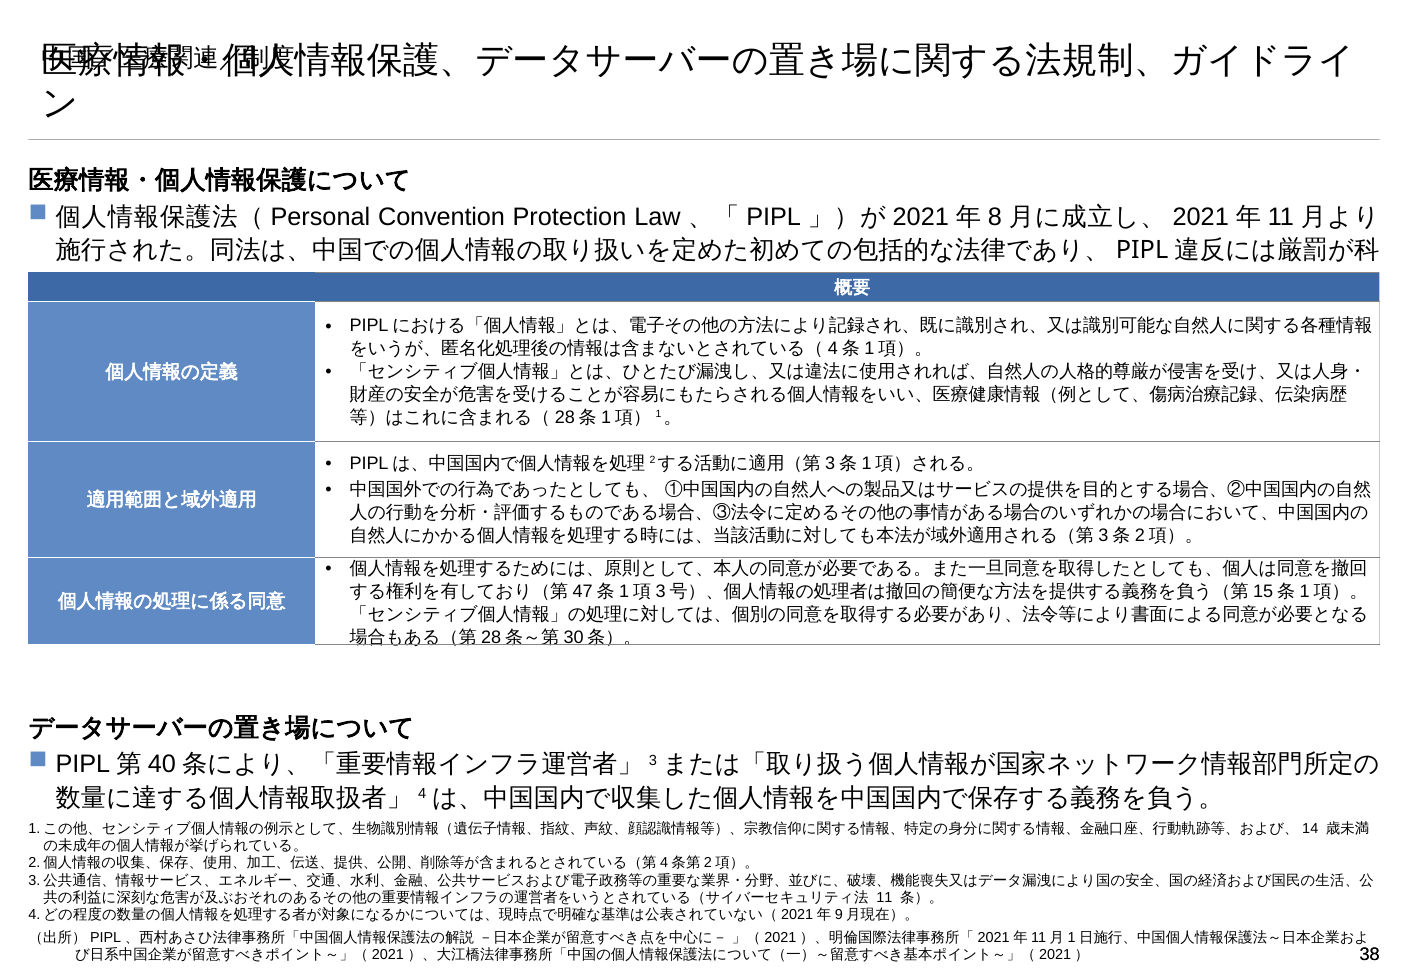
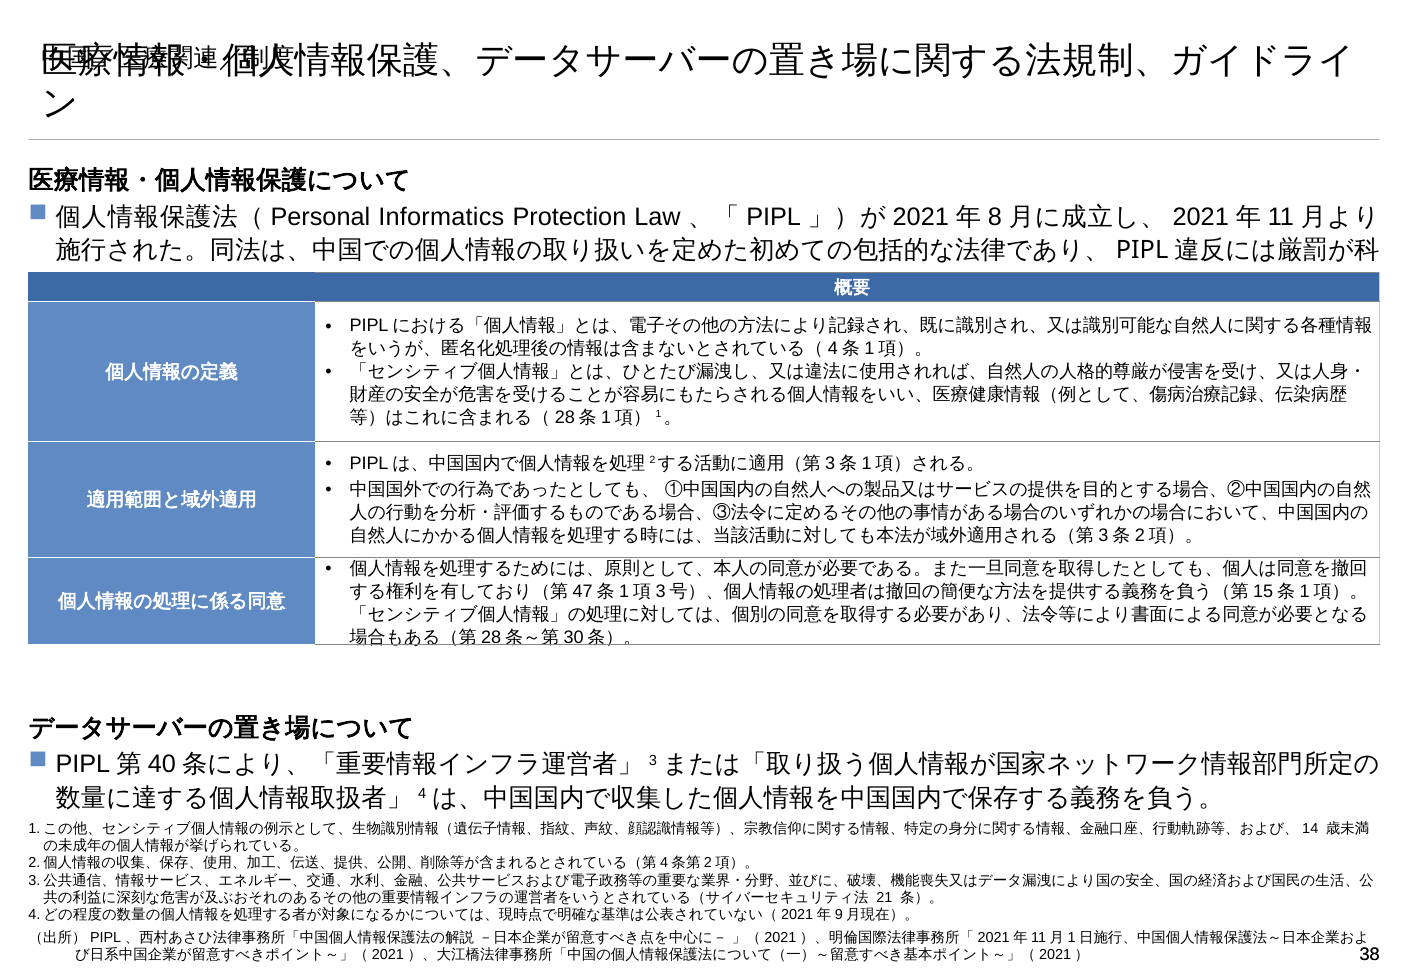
Convention: Convention -> Informatics (441, 217)
11: 11 -> 21 (884, 897)
